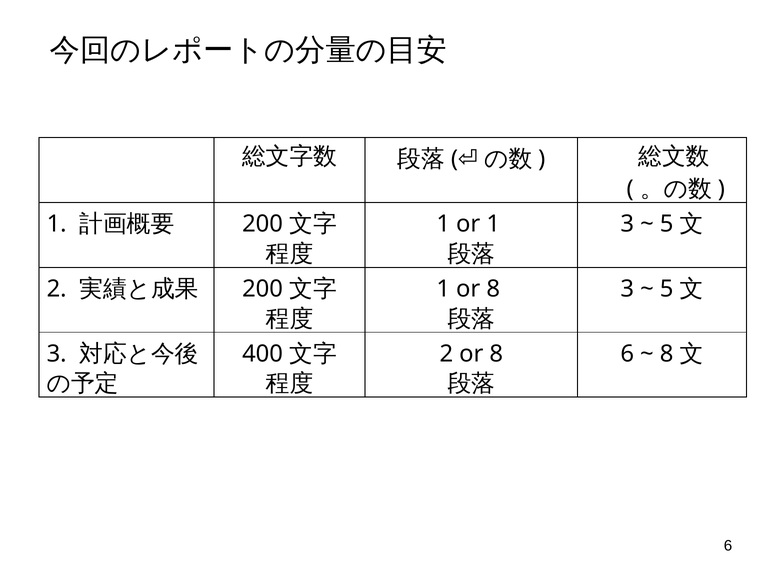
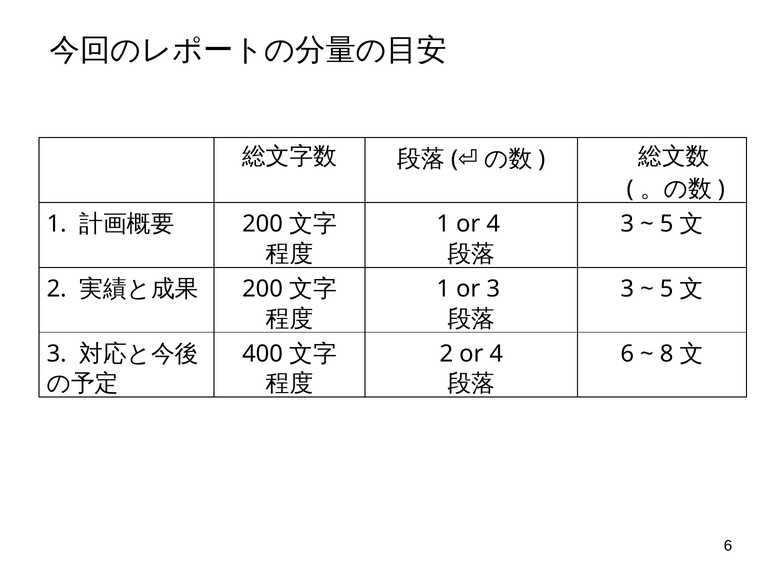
1 or 1: 1 -> 4 (493, 224)
1 or 8: 8 -> 3 (493, 289)
2 or 8: 8 -> 4 (496, 354)
